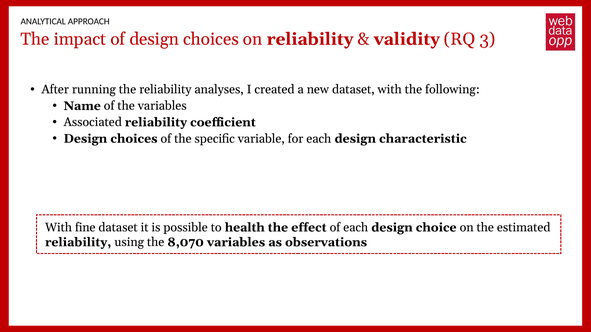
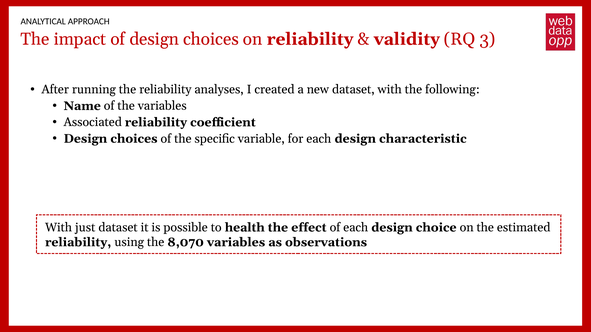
fine: fine -> just (85, 228)
